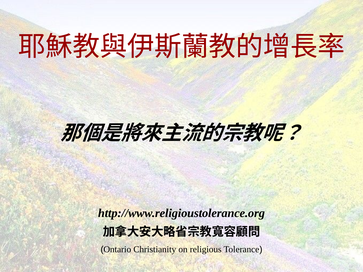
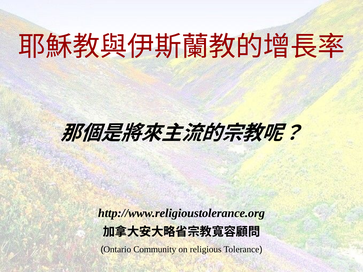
Christianity: Christianity -> Community (155, 250)
